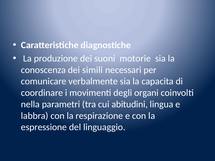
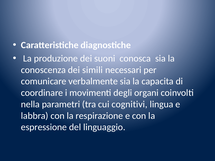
motorie: motorie -> conosca (135, 59)
abitudini: abitudini -> cognitivi (130, 104)
